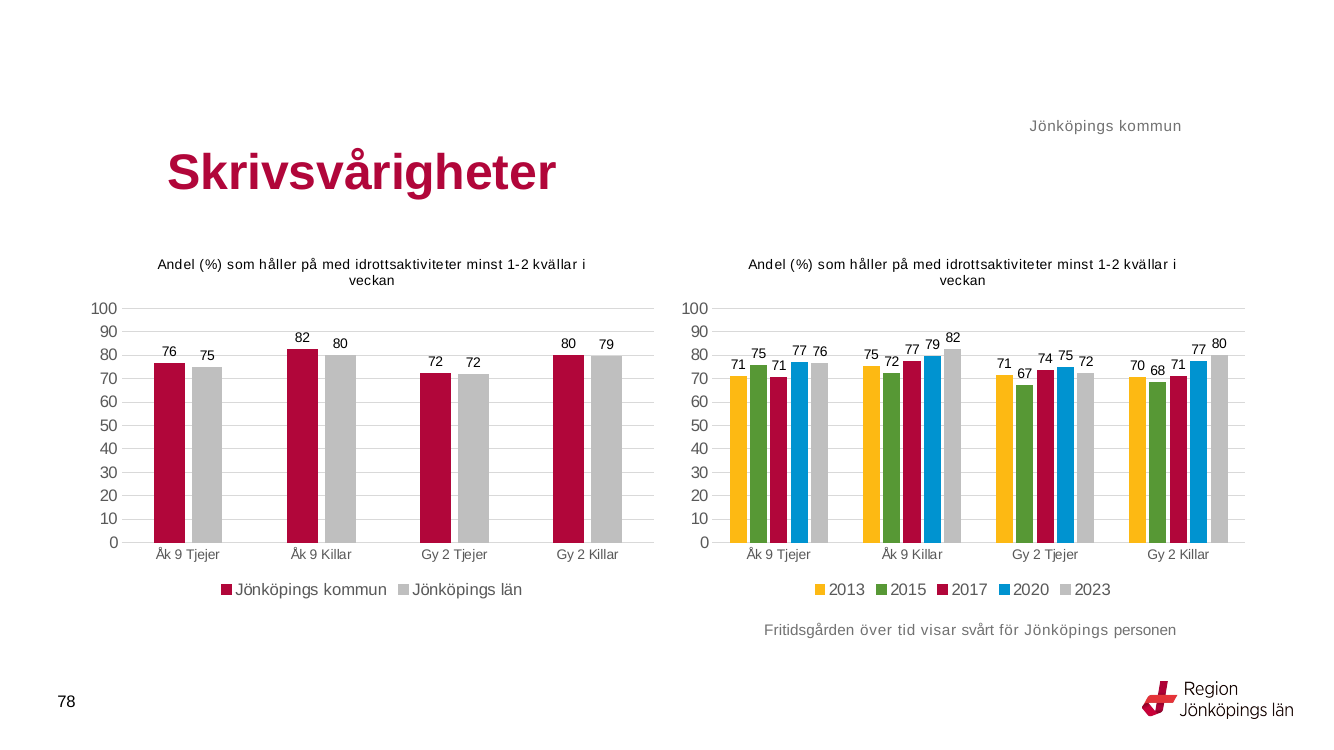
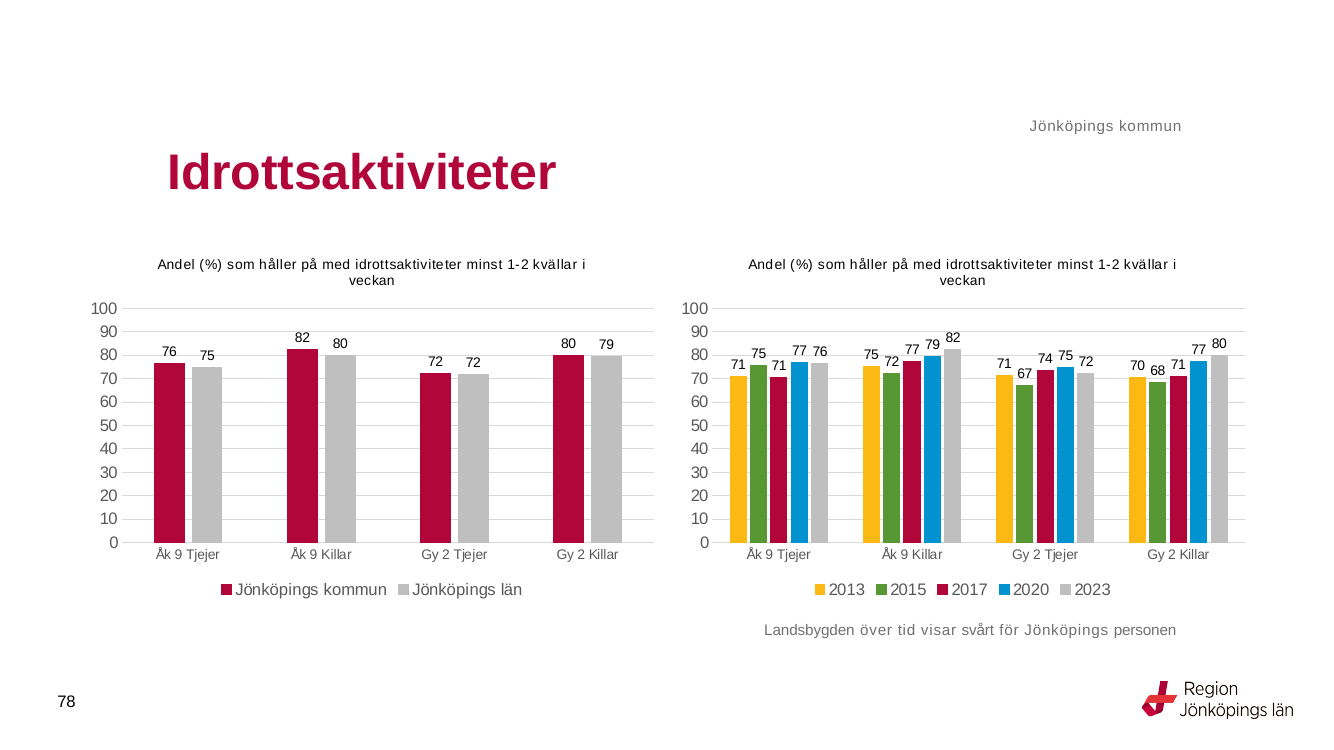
Skrivsvårigheter: Skrivsvårigheter -> Idrottsaktiviteter (362, 173)
Fritidsgården: Fritidsgården -> Landsbygden (809, 631)
